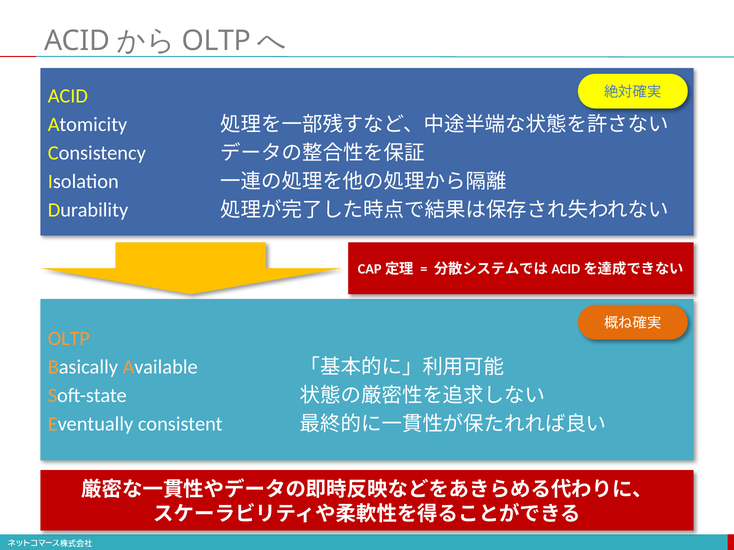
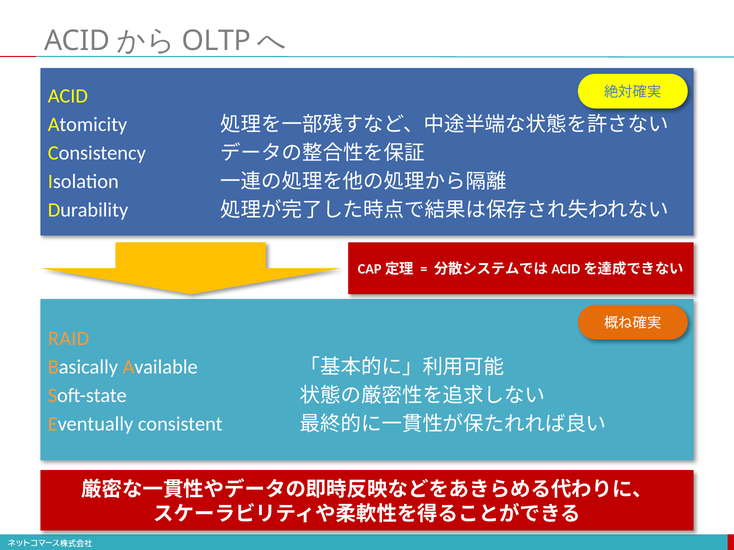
OLTP: OLTP -> RAID (69, 339)
